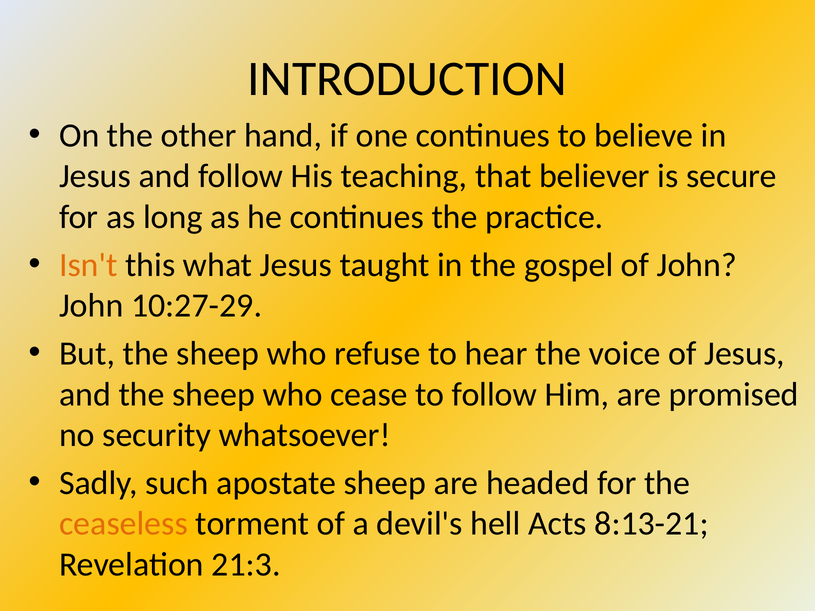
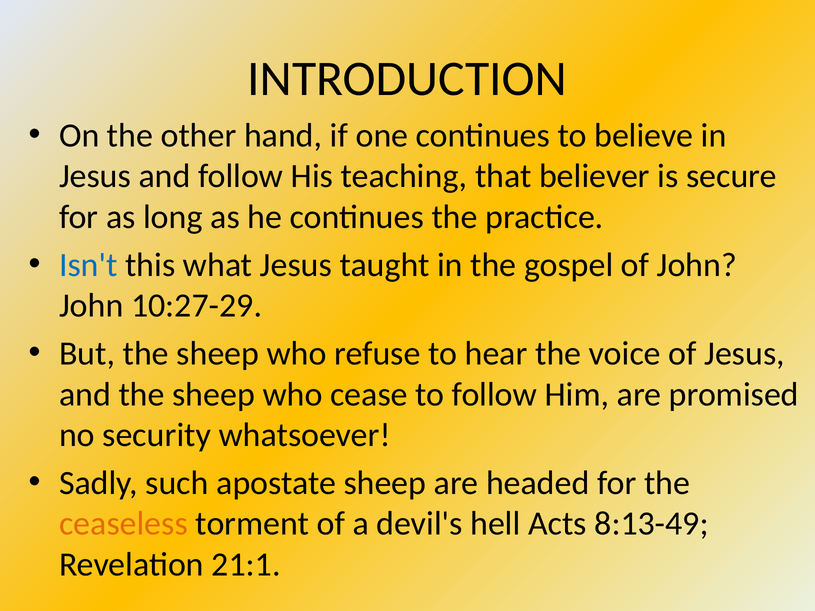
Isn't colour: orange -> blue (88, 265)
8:13-21: 8:13-21 -> 8:13-49 (652, 524)
21:3: 21:3 -> 21:1 (246, 565)
